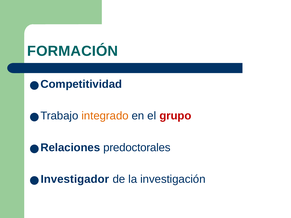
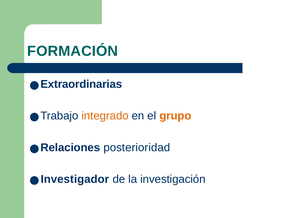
Competitividad: Competitividad -> Extraordinarias (81, 84)
grupo colour: red -> orange (175, 116)
predoctorales: predoctorales -> posterioridad (137, 148)
